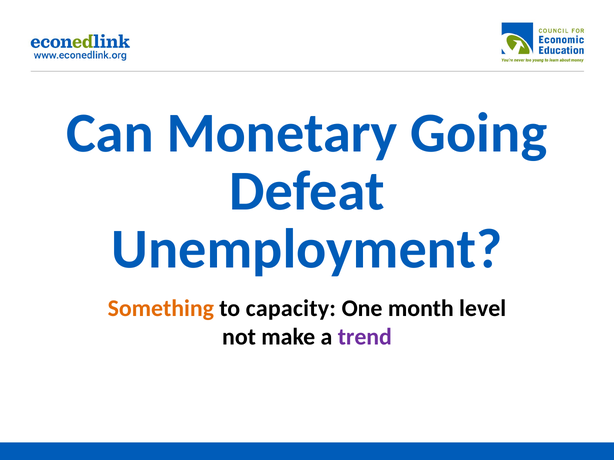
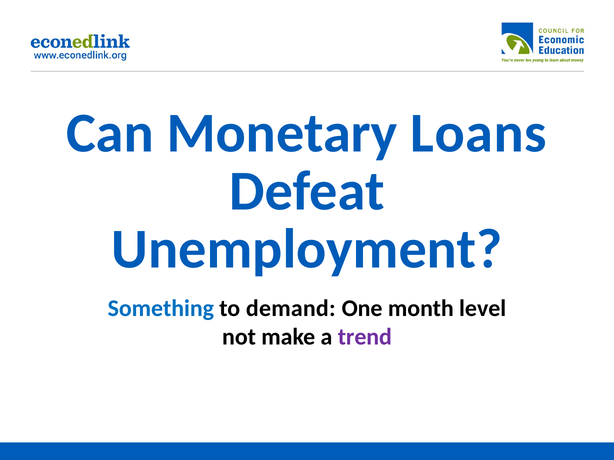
Going: Going -> Loans (479, 133)
Something colour: orange -> blue (161, 309)
capacity: capacity -> demand (291, 309)
